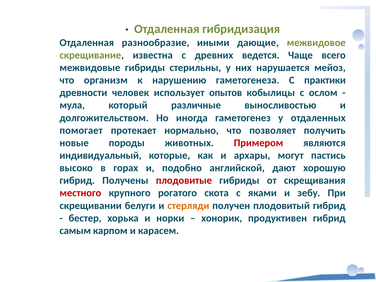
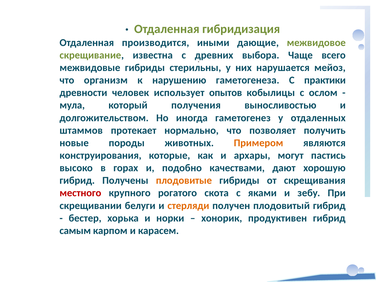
разнообразие: разнообразие -> производится (156, 43)
ведется: ведется -> выбора (261, 55)
различные: различные -> получения (196, 105)
помогает: помогает -> штаммов (81, 130)
Примером colour: red -> orange (259, 143)
индивидуальный: индивидуальный -> конструирования (100, 155)
английской: английской -> качествами (237, 168)
плодовитые colour: red -> orange (184, 180)
